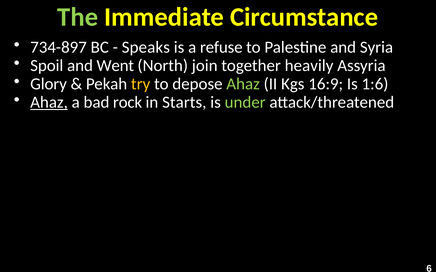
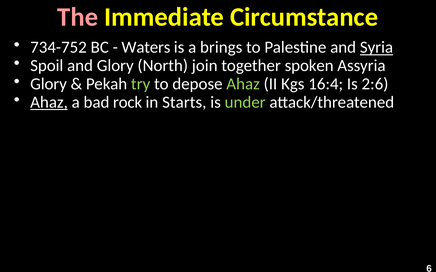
The colour: light green -> pink (78, 17)
734-897: 734-897 -> 734-752 (59, 47)
Speaks: Speaks -> Waters (146, 47)
refuse: refuse -> brings (221, 47)
Syria underline: none -> present (376, 47)
and Went: Went -> Glory (115, 66)
heavily: heavily -> spoken (309, 66)
try colour: yellow -> light green (141, 84)
16:9: 16:9 -> 16:4 (326, 84)
1:6: 1:6 -> 2:6 (375, 84)
